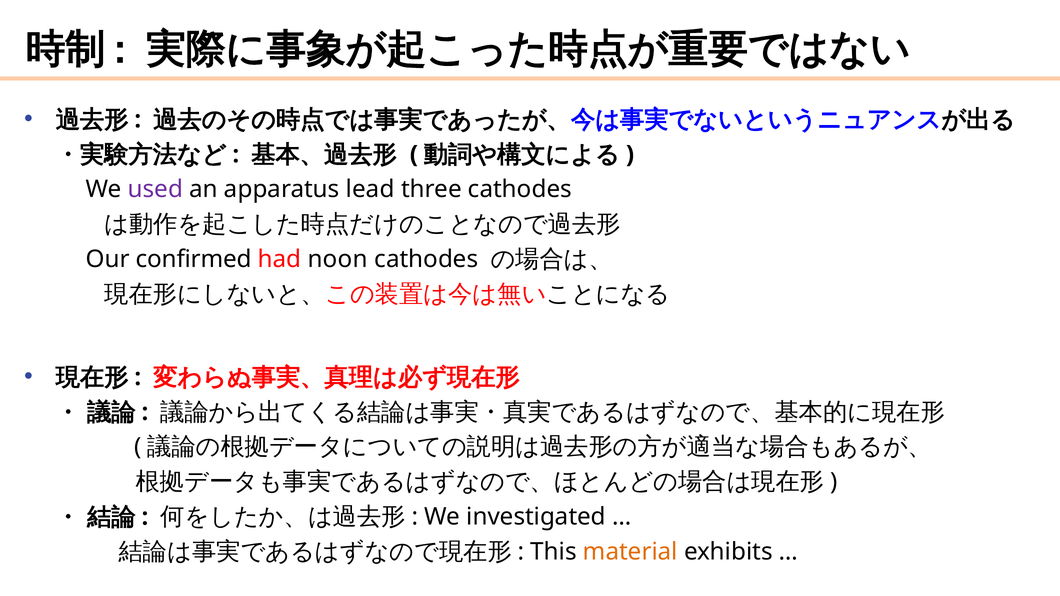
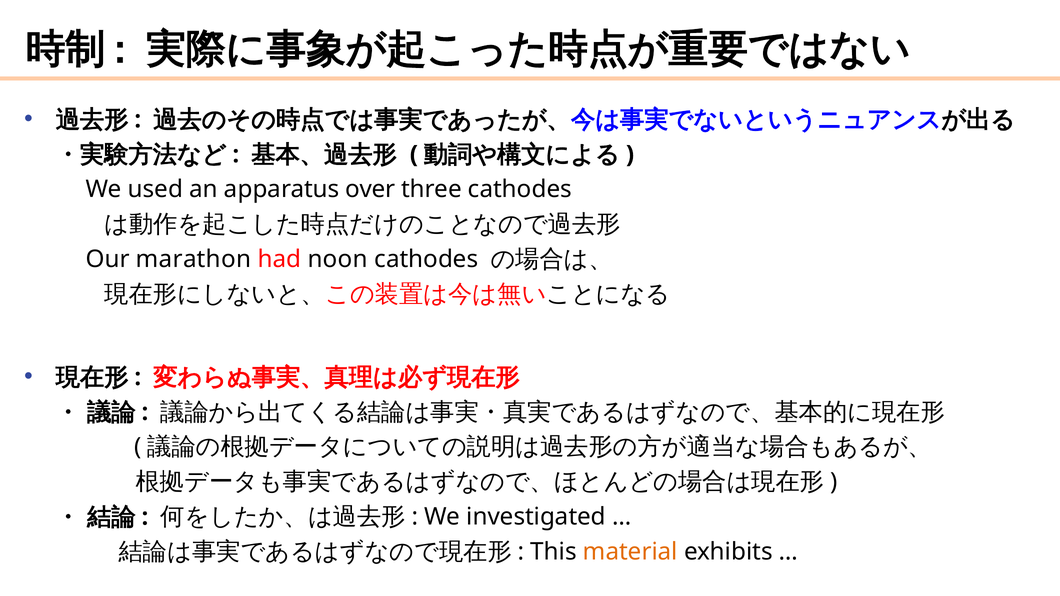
used colour: purple -> black (155, 189)
lead: lead -> over (370, 189)
confirmed: confirmed -> marathon (194, 259)
